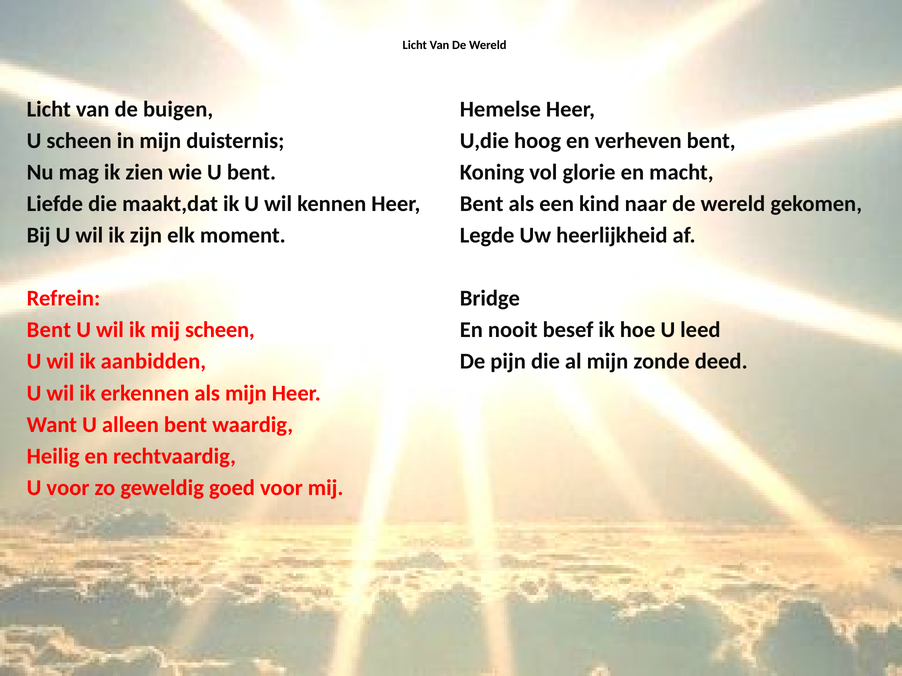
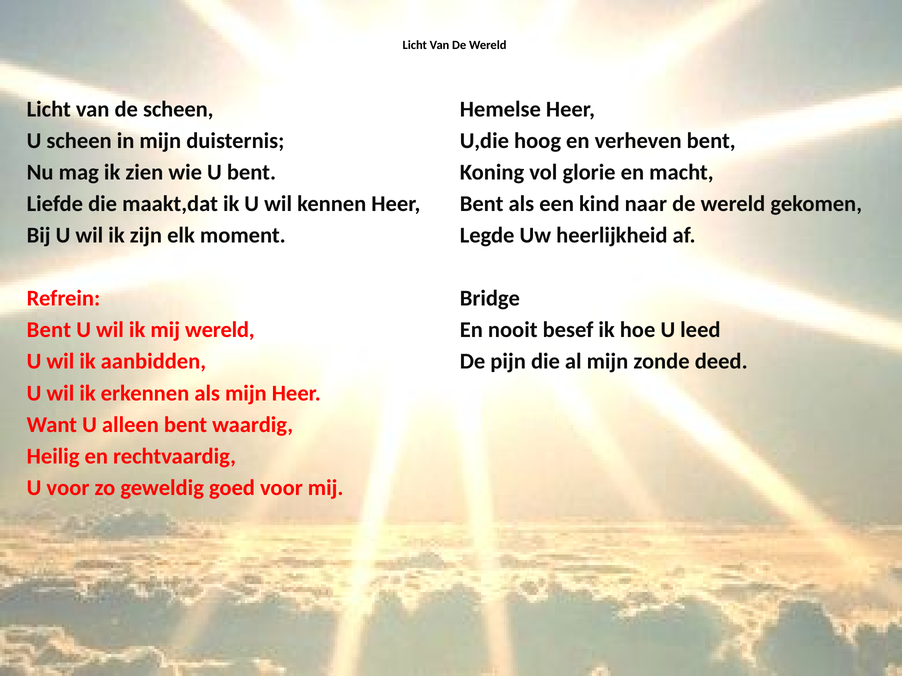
de buigen: buigen -> scheen (178, 109)
mij scheen: scheen -> wereld (220, 330)
